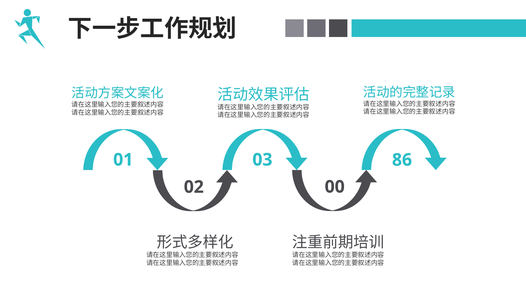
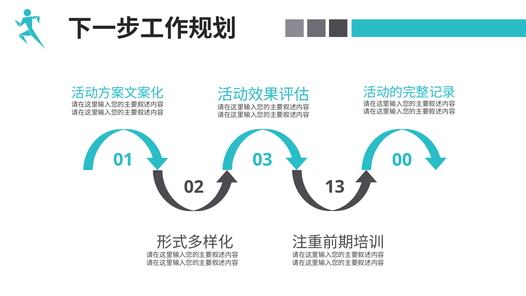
86: 86 -> 00 (402, 160)
00: 00 -> 13 (335, 187)
